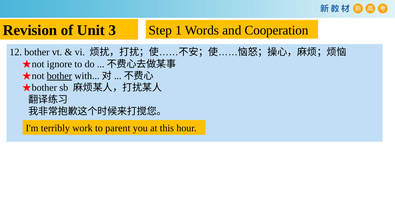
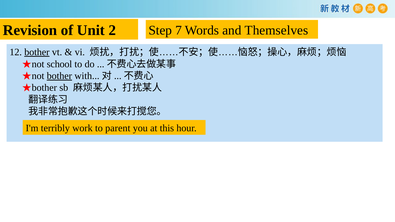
3: 3 -> 2 (112, 30)
1: 1 -> 7 (179, 30)
Cooperation: Cooperation -> Themselves (276, 30)
bother underline: none -> present (37, 52)
ignore: ignore -> school (59, 64)
